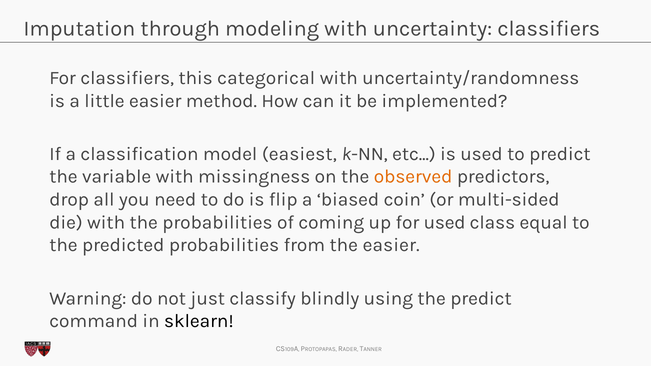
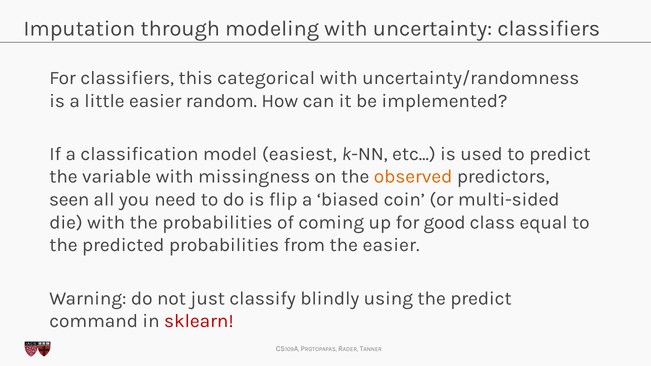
method: method -> random (221, 101)
drop: drop -> seen (69, 200)
for used: used -> good (445, 222)
sklearn colour: black -> red (199, 321)
